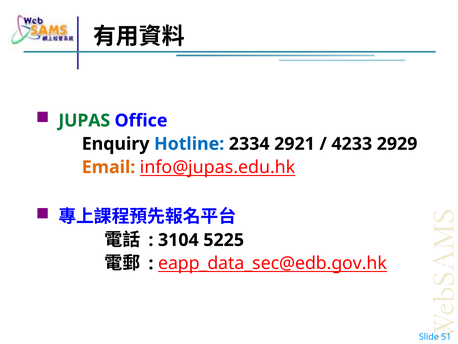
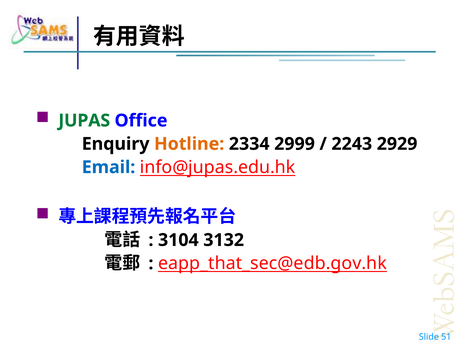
Hotline colour: blue -> orange (189, 144)
2921: 2921 -> 2999 (295, 144)
4233: 4233 -> 2243 (352, 144)
Email colour: orange -> blue (109, 167)
5225: 5225 -> 3132 (224, 240)
eapp_data_sec@edb.gov.hk: eapp_data_sec@edb.gov.hk -> eapp_that_sec@edb.gov.hk (272, 263)
